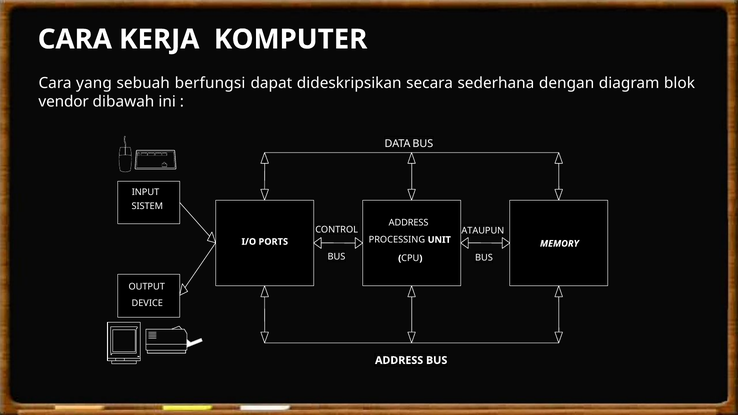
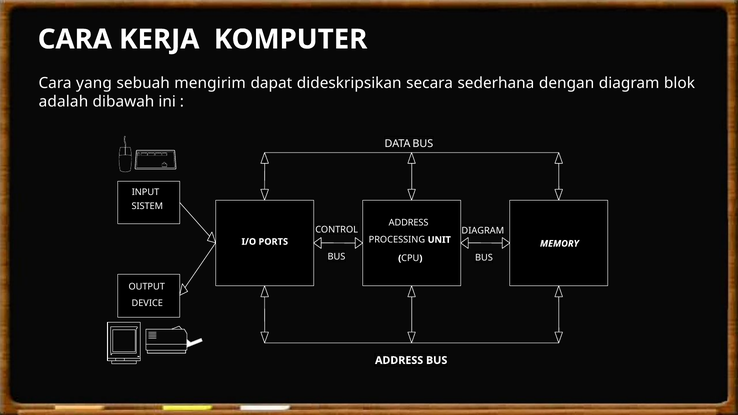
berfungsi: berfungsi -> mengirim (210, 83)
vendor: vendor -> adalah (63, 102)
ATAUPUN: ATAUPUN -> DIAGRAM (483, 231)
